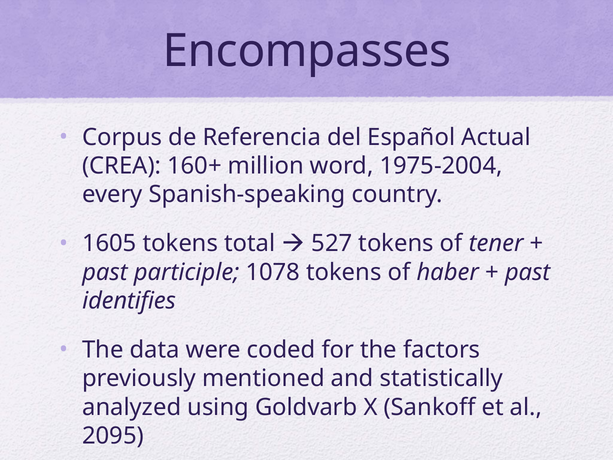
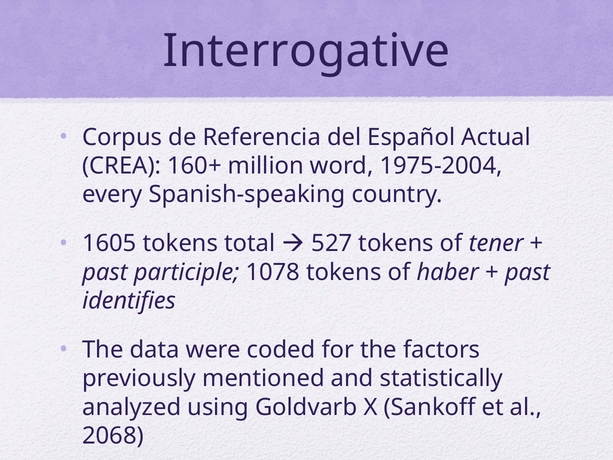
Encompasses: Encompasses -> Interrogative (307, 51)
2095: 2095 -> 2068 (113, 436)
